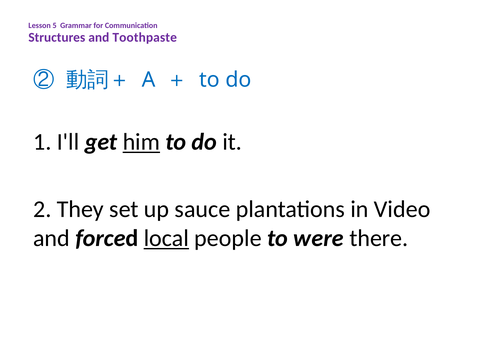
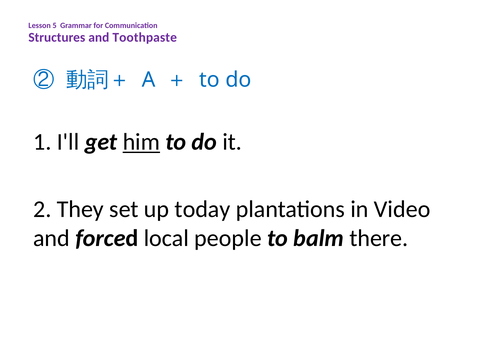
sauce: sauce -> today (202, 209)
local underline: present -> none (166, 238)
were: were -> balm (319, 238)
